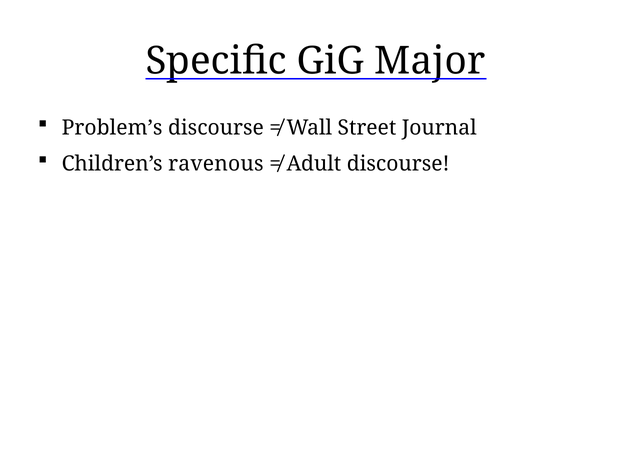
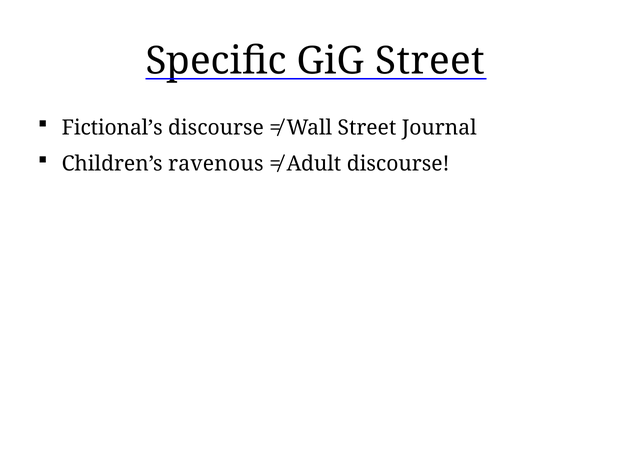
GiG Major: Major -> Street (430, 61)
Problem’s: Problem’s -> Fictional’s (112, 128)
